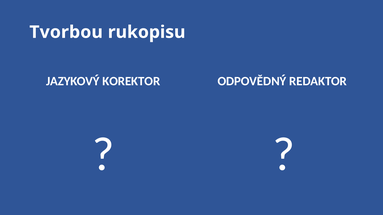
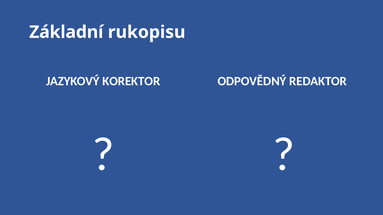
Tvorbou: Tvorbou -> Základní (66, 32)
